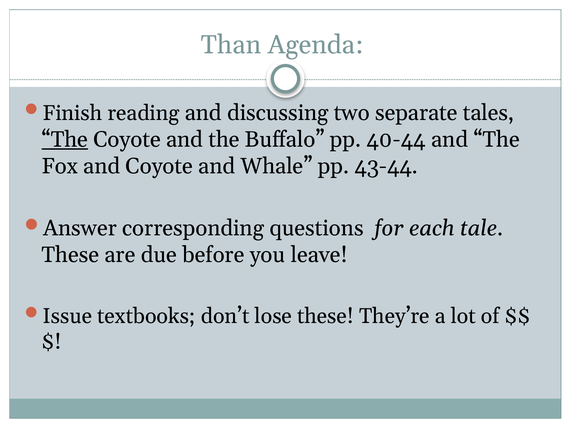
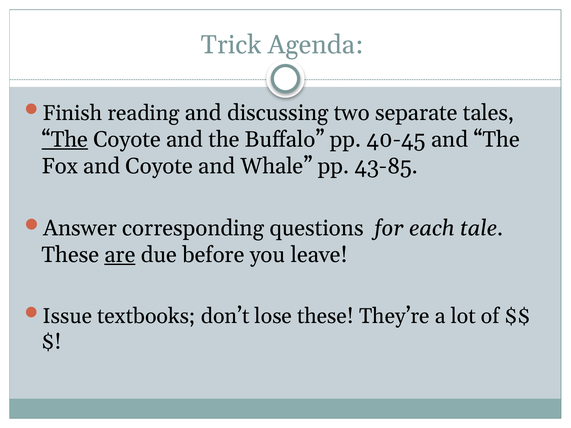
Than: Than -> Trick (231, 45)
40-44: 40-44 -> 40-45 (396, 140)
43-44: 43-44 -> 43-85 (386, 166)
are underline: none -> present (120, 255)
